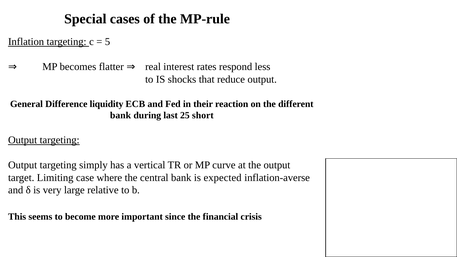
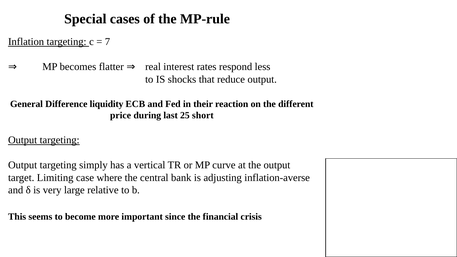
5: 5 -> 7 (108, 42)
bank: bank -> price (121, 115)
expected: expected -> adjusting (223, 178)
